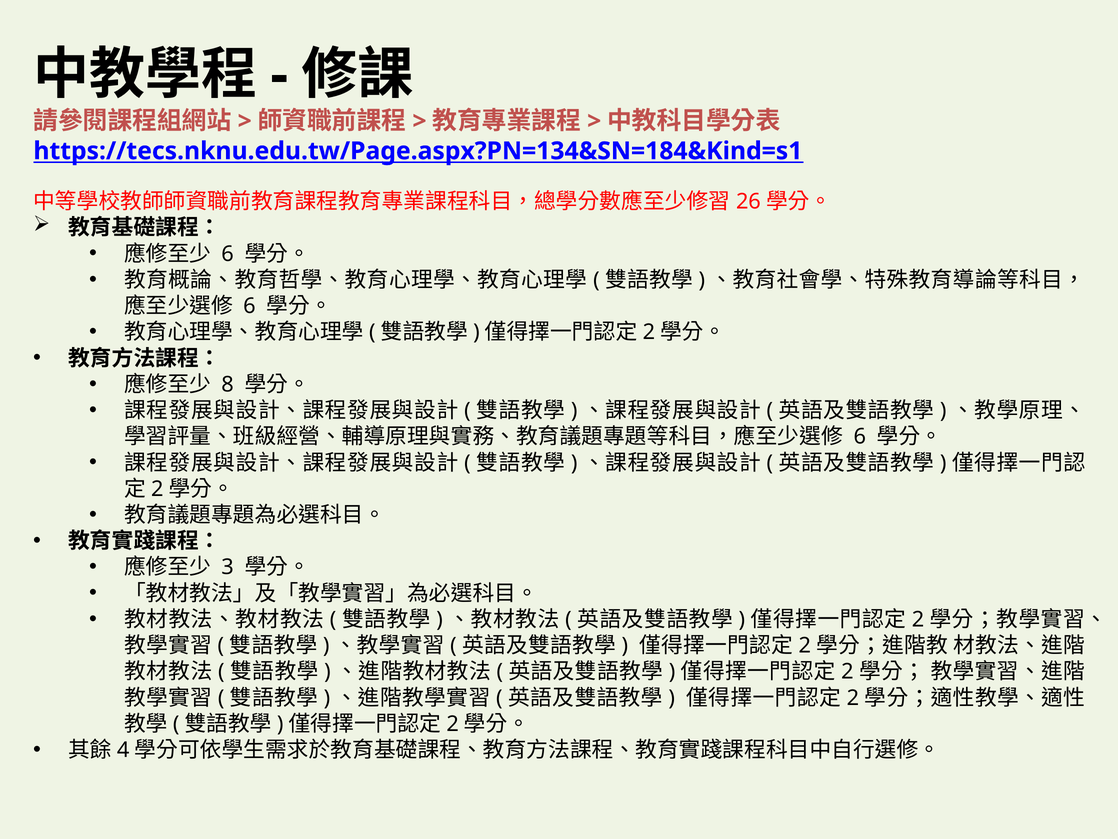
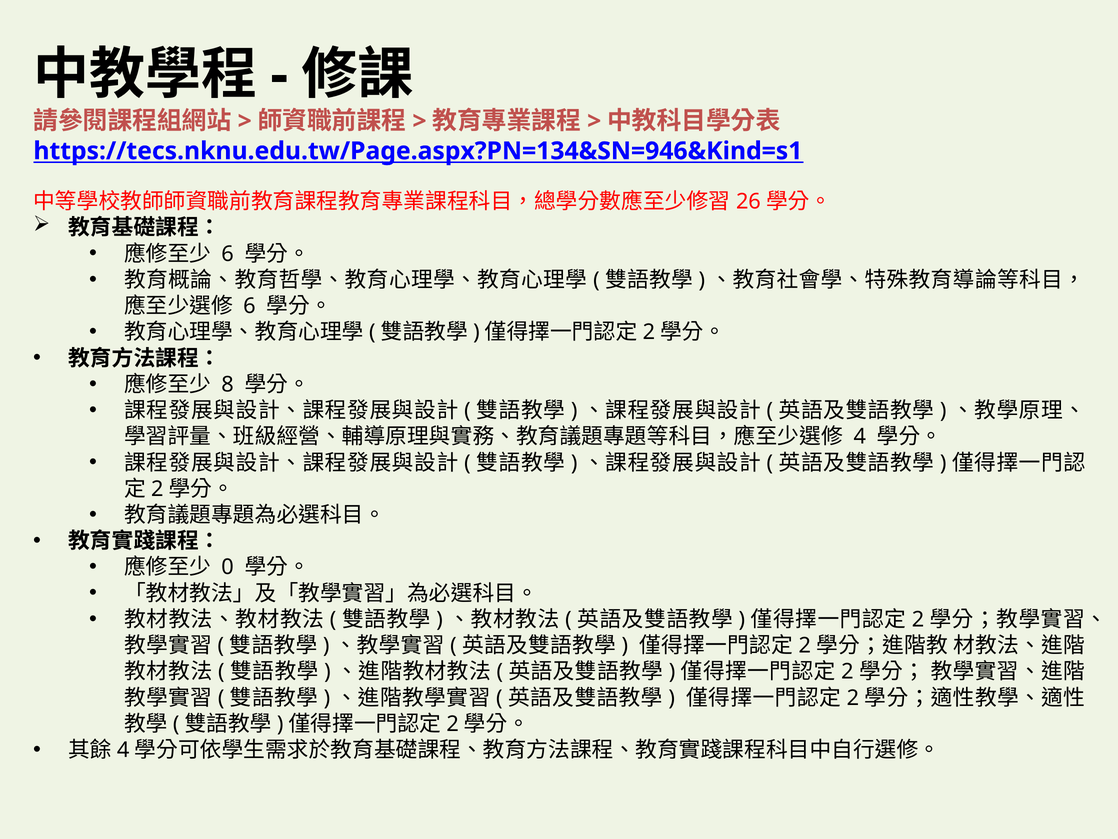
https://tecs.nknu.edu.tw/Page.aspx?PN=134&SN=184&Kind=s1: https://tecs.nknu.edu.tw/Page.aspx?PN=134&SN=184&Kind=s1 -> https://tecs.nknu.edu.tw/Page.aspx?PN=134&SN=946&Kind=s1 (418, 151)
6: 6 -> 4 (860, 436)
3: 3 -> 0 (228, 567)
